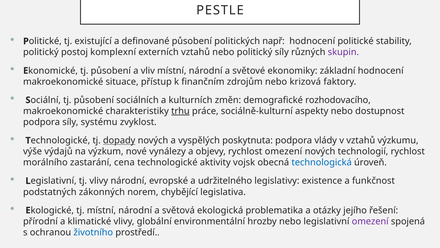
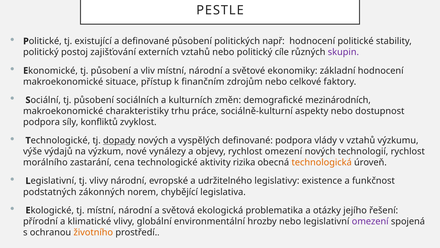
komplexní: komplexní -> zajišťování (113, 52)
politický síly: síly -> cíle (282, 52)
krizová: krizová -> celkové (305, 82)
rozhodovacího: rozhodovacího -> mezinárodních (338, 100)
trhu underline: present -> none (180, 111)
systému: systému -> konfliktů (99, 122)
vyspělých poskytnuta: poskytnuta -> definované (248, 140)
vojsk: vojsk -> rizika (244, 162)
technologická colour: blue -> orange (322, 162)
životního colour: blue -> orange (93, 232)
